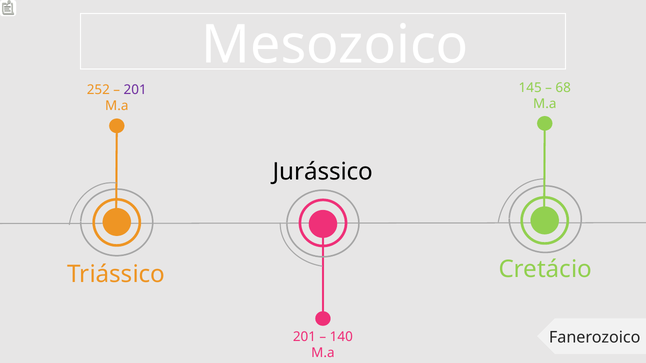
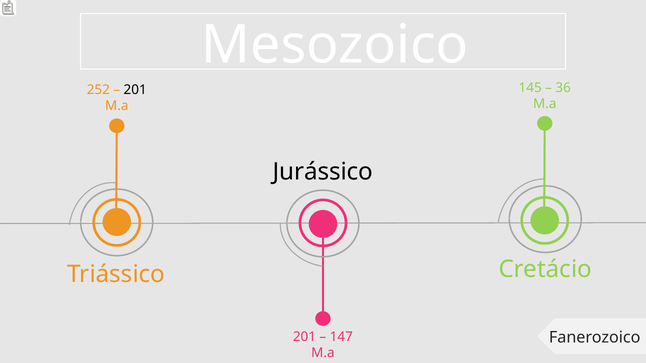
68: 68 -> 36 (563, 88)
201 colour: purple -> black (135, 90)
140: 140 -> 147 (341, 337)
